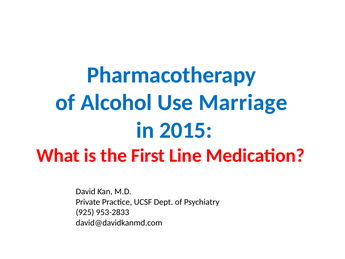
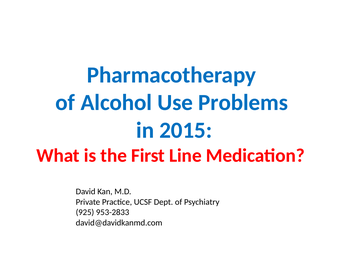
Marriage: Marriage -> Problems (243, 103)
